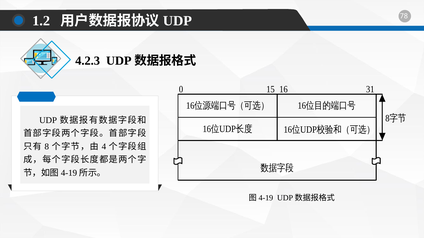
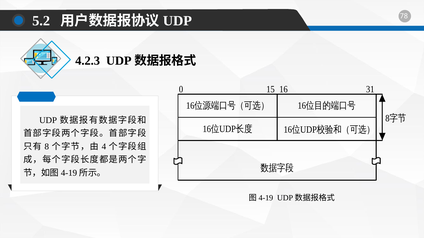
1.2: 1.2 -> 5.2 (41, 21)
